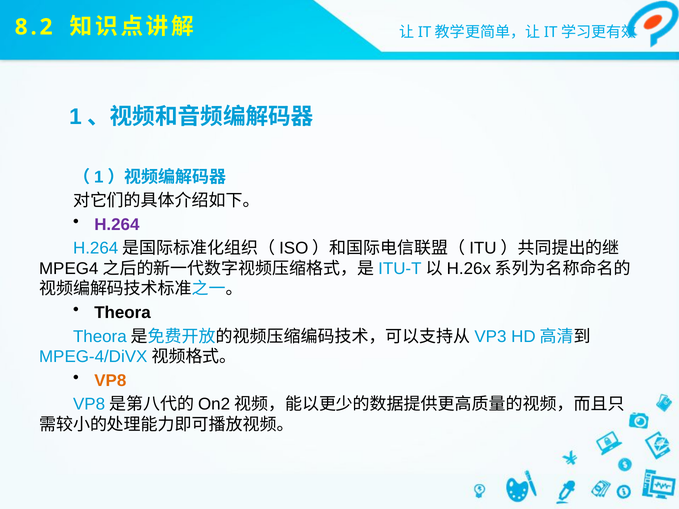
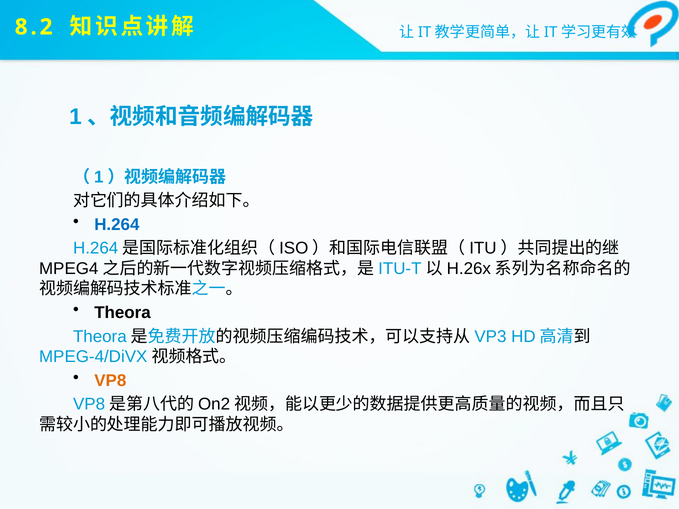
H.264 colour: purple -> blue (117, 225)
